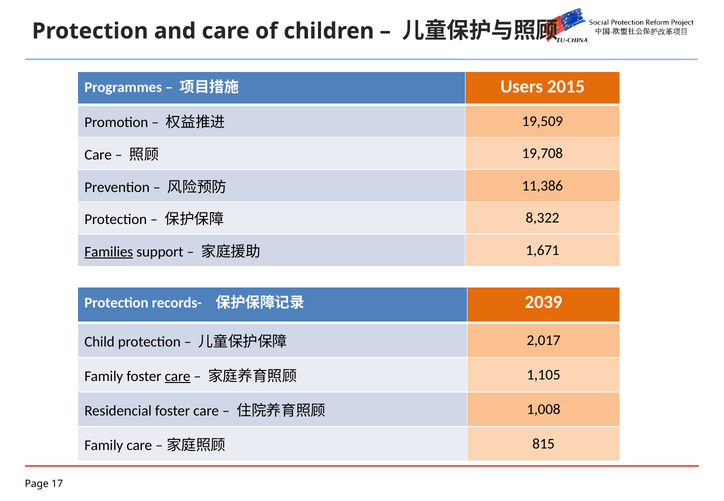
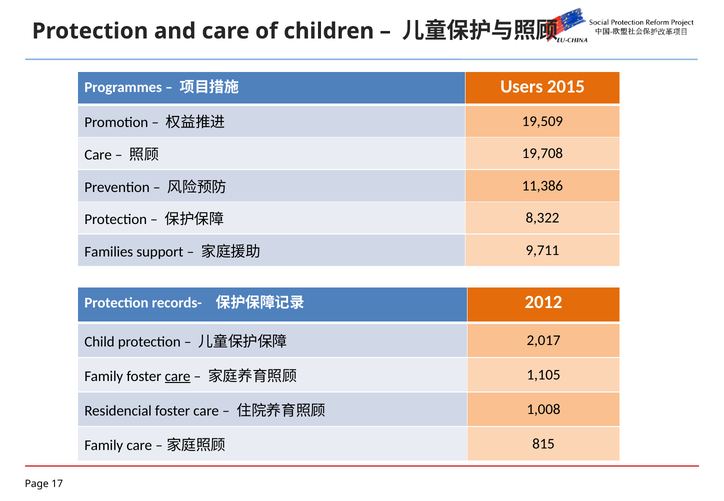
Families underline: present -> none (109, 252)
1,671: 1,671 -> 9,711 (543, 250)
2039: 2039 -> 2012 (544, 302)
